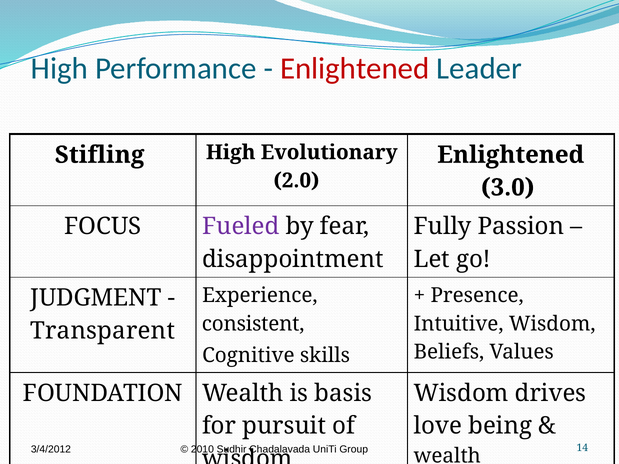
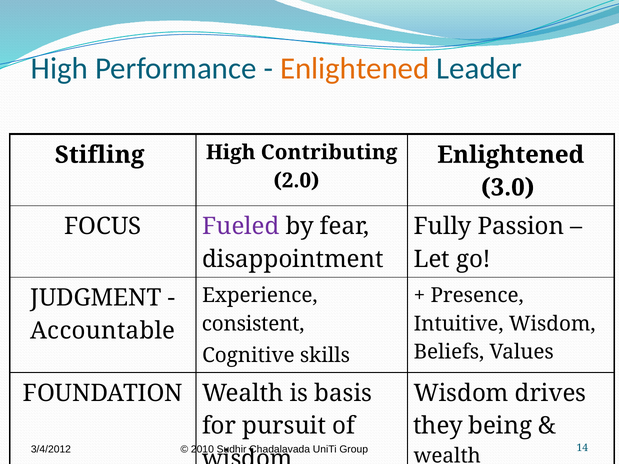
Enlightened colour: red -> orange (355, 69)
Evolutionary: Evolutionary -> Contributing (329, 152)
Transparent: Transparent -> Accountable (103, 331)
love: love -> they (438, 426)
